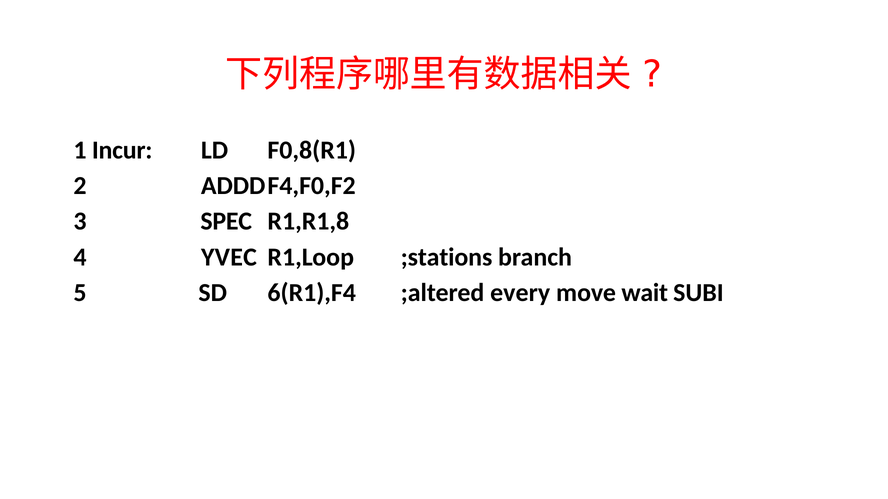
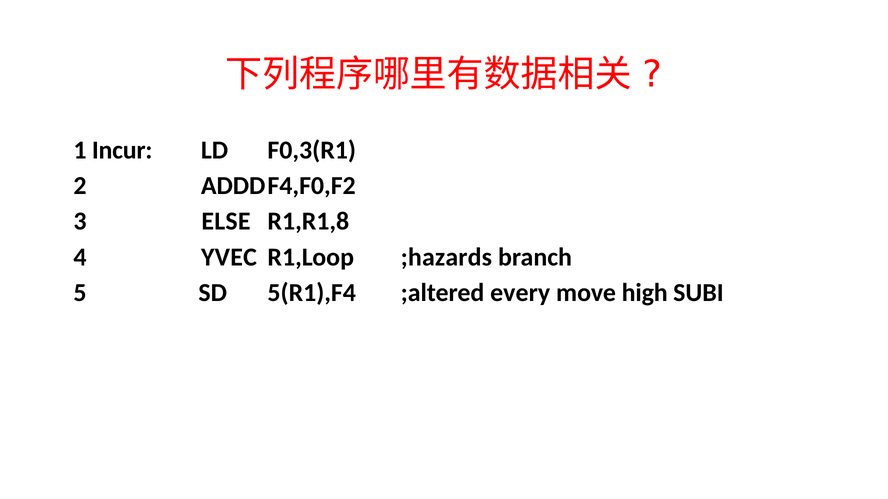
F0,8(R1: F0,8(R1 -> F0,3(R1 (312, 150)
SPEC: SPEC -> ELSE (226, 222)
;stations: ;stations -> ;hazards (446, 257)
6(R1),F4: 6(R1),F4 -> 5(R1),F4 (312, 293)
wait: wait -> high (645, 293)
